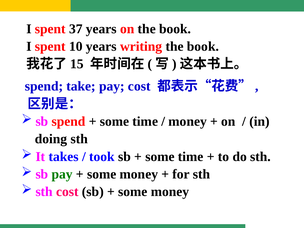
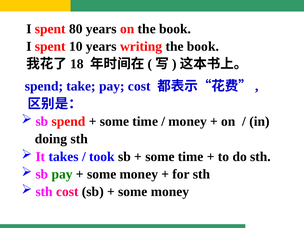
37: 37 -> 80 (76, 29)
15: 15 -> 18 (77, 64)
